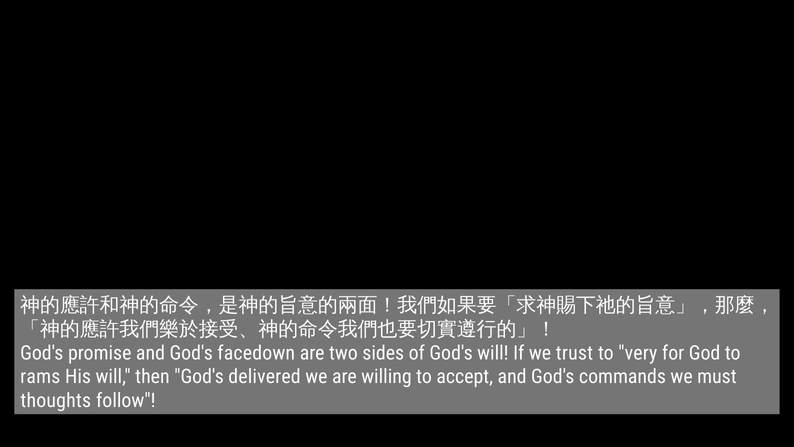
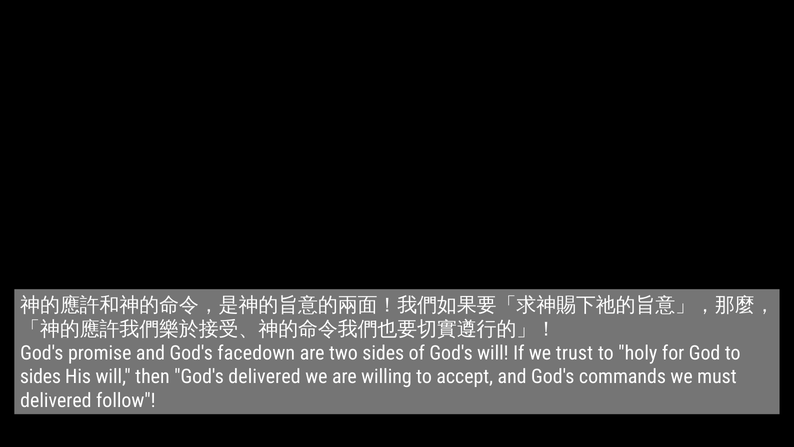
very: very -> holy (638, 353)
rams: rams -> sides (40, 377)
thoughts: thoughts -> delivered (56, 400)
